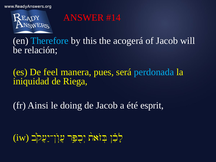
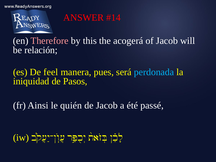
Therefore colour: light blue -> pink (50, 41)
Riega: Riega -> Pasos (75, 81)
doing: doing -> quién (71, 105)
esprit: esprit -> passé (152, 105)
